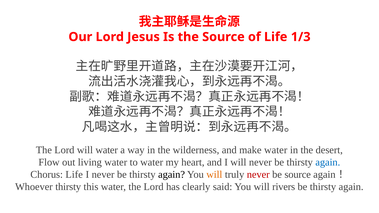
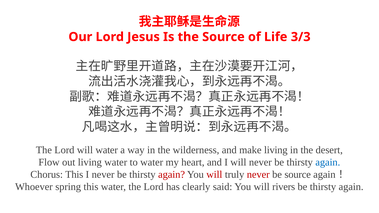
1/3: 1/3 -> 3/3 (301, 37)
make water: water -> living (276, 150)
Chorus Life: Life -> This (74, 175)
again colour: black -> red (172, 175)
will colour: orange -> red (214, 175)
Whoever thirsty: thirsty -> spring (68, 187)
